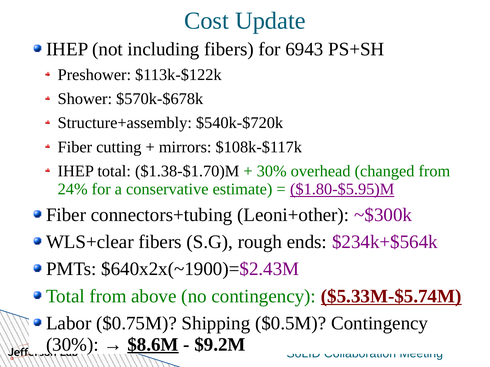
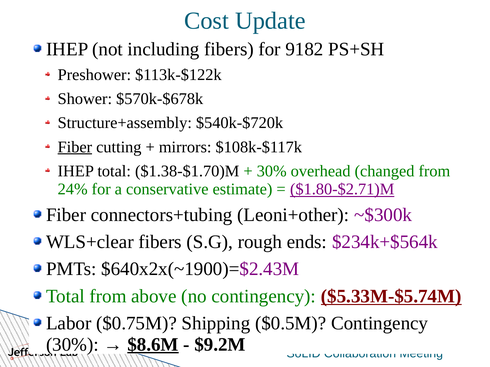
6943: 6943 -> 9182 (304, 49)
Fiber underline: none -> present (75, 147)
$1.80-$5.95)M: $1.80-$5.95)M -> $1.80-$2.71)M (342, 189)
